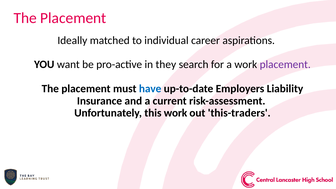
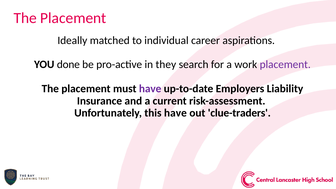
want: want -> done (68, 65)
have colour: blue -> purple (150, 89)
this work: work -> have (175, 113)
this-traders: this-traders -> clue-traders (239, 113)
